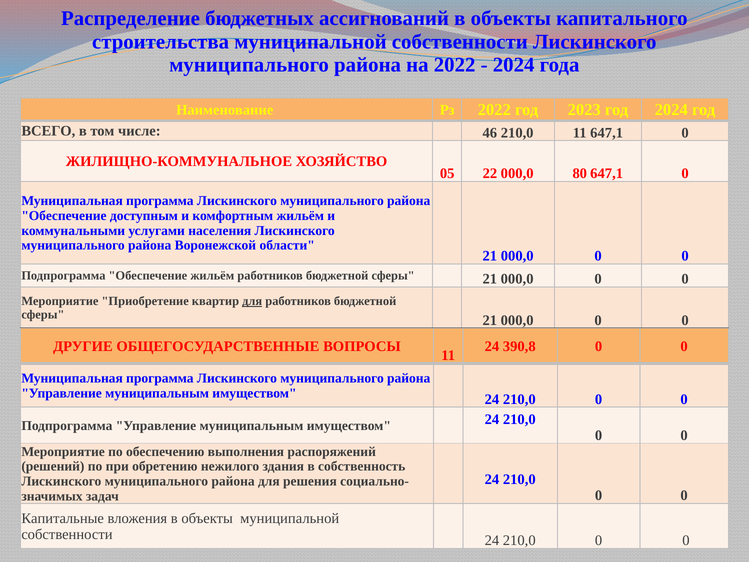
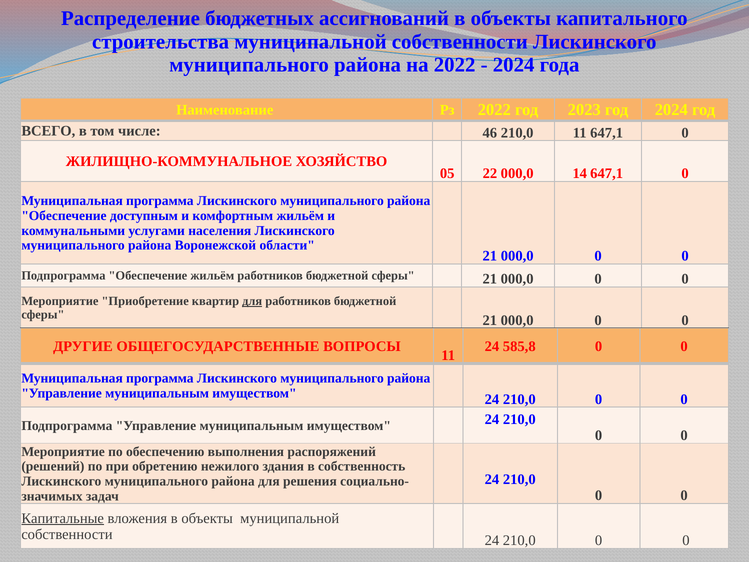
80: 80 -> 14 (580, 173)
390,8: 390,8 -> 585,8 (519, 346)
Капитальные underline: none -> present (63, 518)
